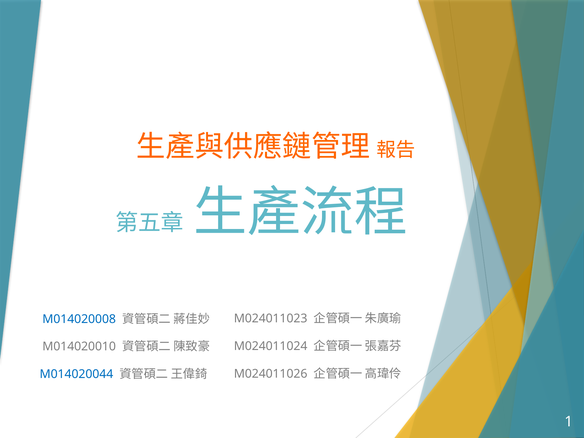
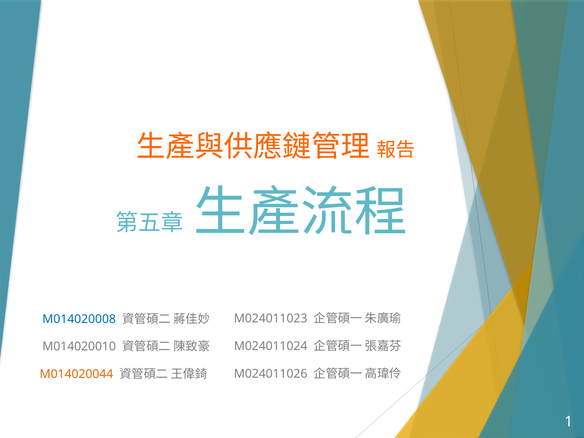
M014020044 colour: blue -> orange (76, 374)
